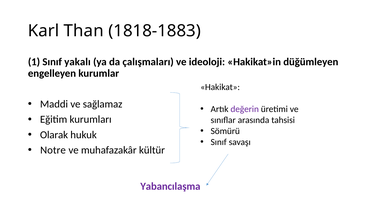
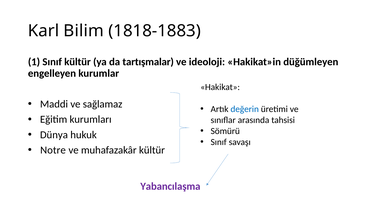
Than: Than -> Bilim (84, 31)
Sınıf yakalı: yakalı -> kültür (78, 62)
çalışmaları: çalışmaları -> tartışmalar (148, 62)
değerin colour: purple -> blue (245, 109)
Olarak: Olarak -> Dünya (54, 135)
